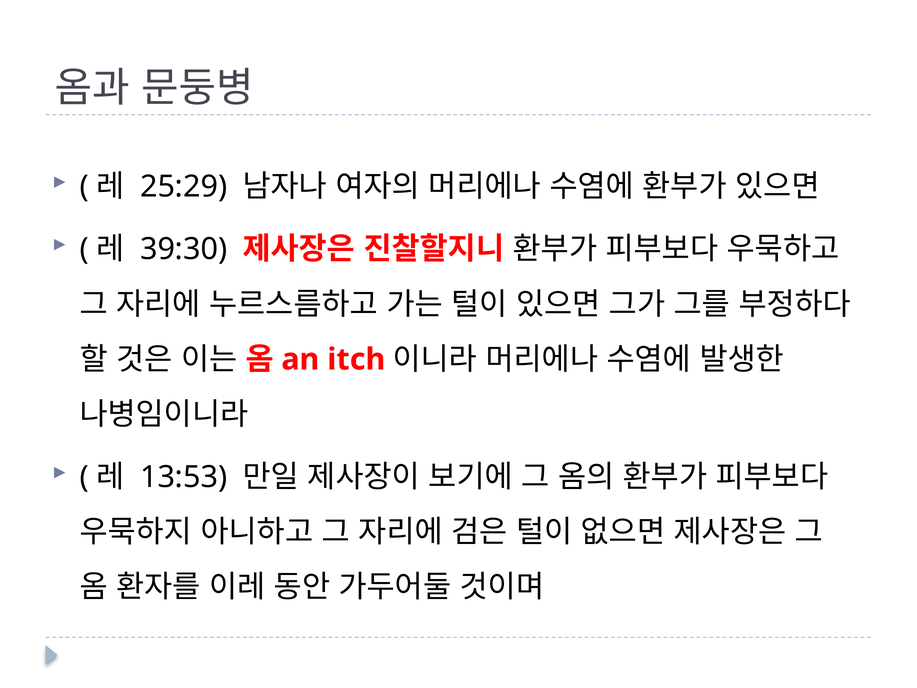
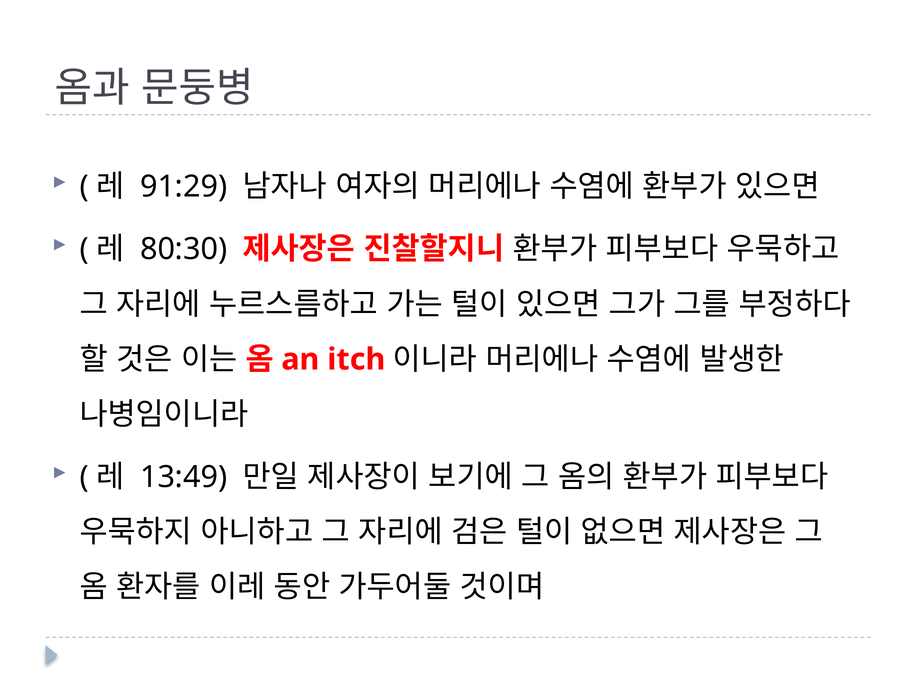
25:29: 25:29 -> 91:29 (184, 187)
39:30: 39:30 -> 80:30 (184, 249)
13:53: 13:53 -> 13:49 (184, 477)
